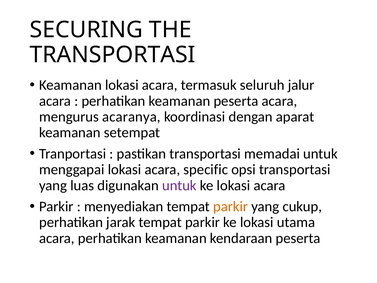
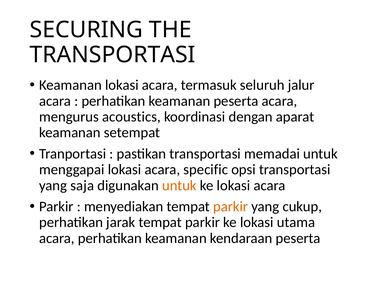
acaranya: acaranya -> acoustics (131, 117)
luas: luas -> saja (82, 185)
untuk colour: purple -> orange (179, 185)
